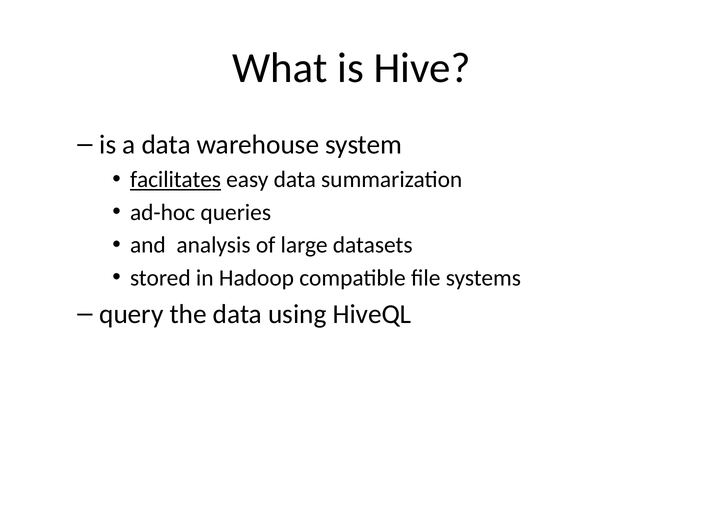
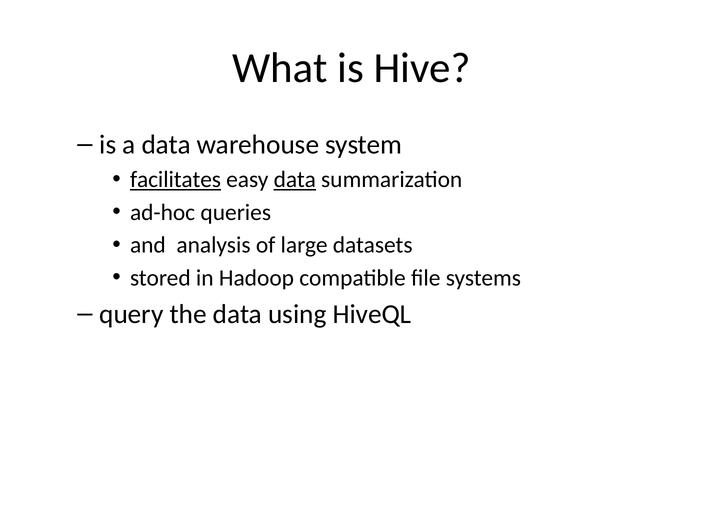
data underline: none -> present (295, 180)
